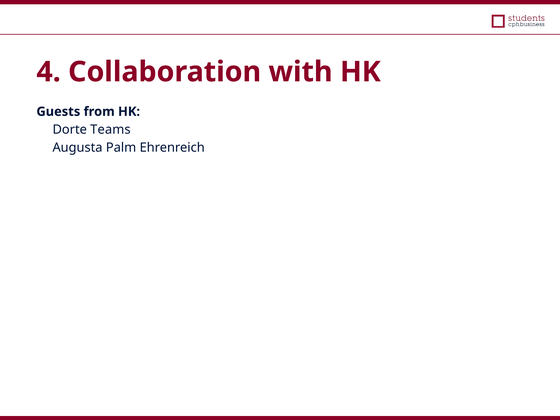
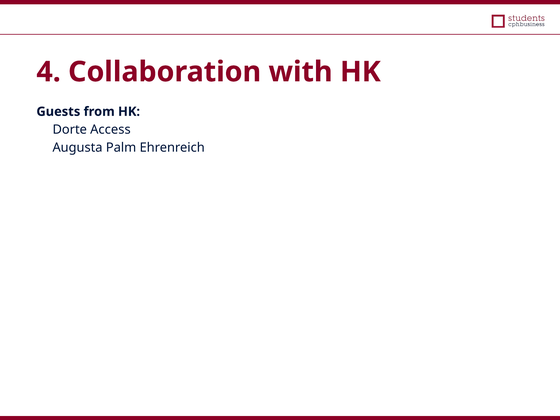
Teams: Teams -> Access (110, 130)
